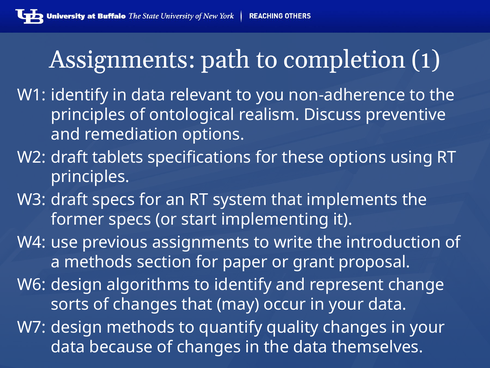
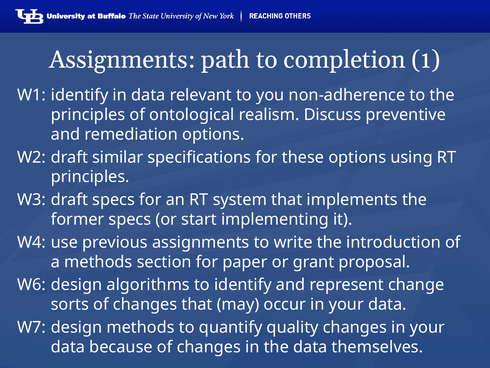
tablets: tablets -> similar (118, 157)
